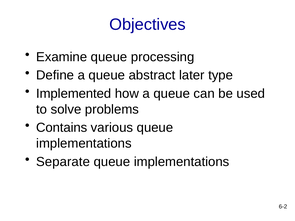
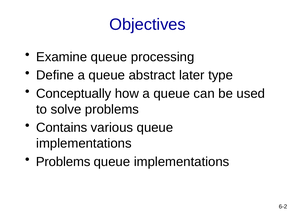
Implemented: Implemented -> Conceptually (74, 94)
Separate: Separate -> Problems (63, 162)
